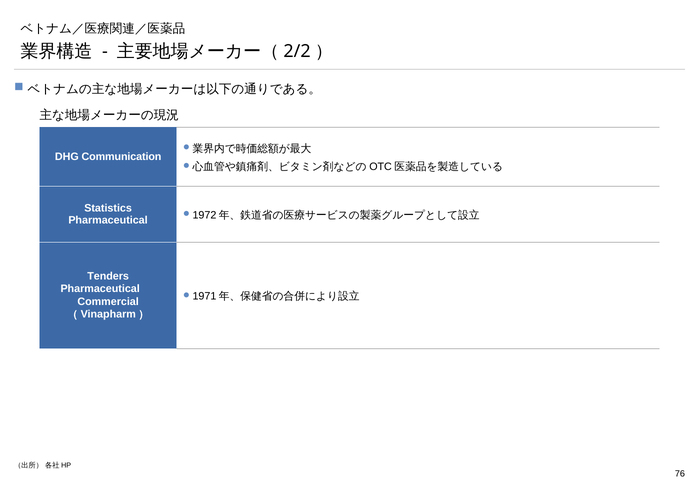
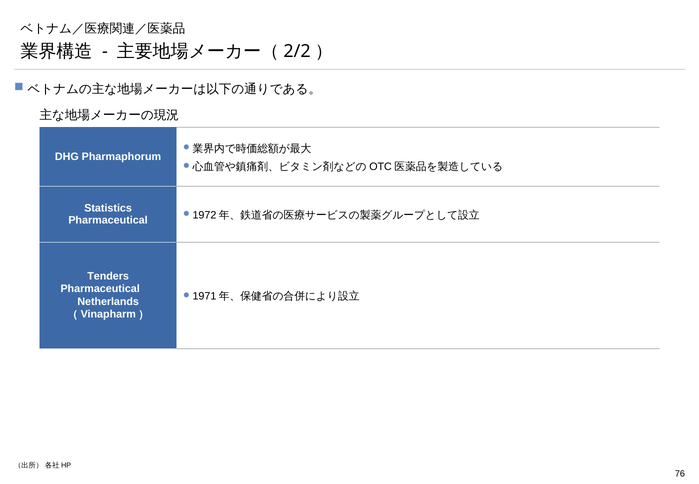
Communication: Communication -> Pharmaphorum (121, 157)
Commercial: Commercial -> Netherlands (108, 302)
